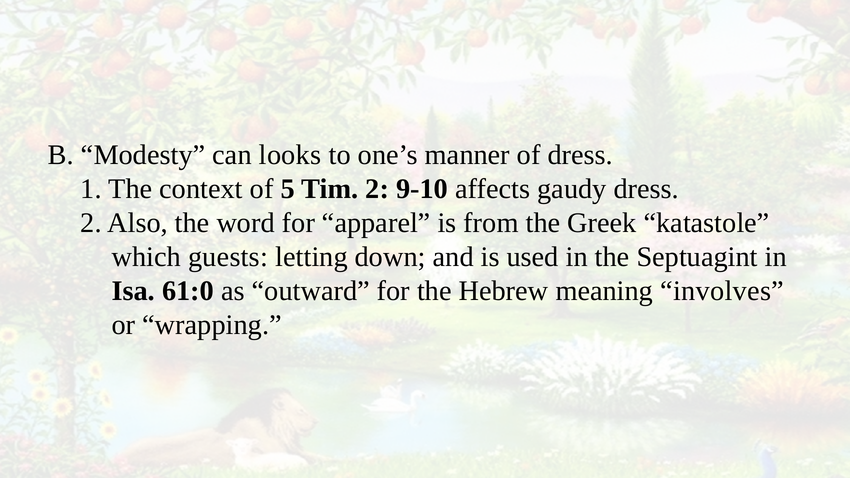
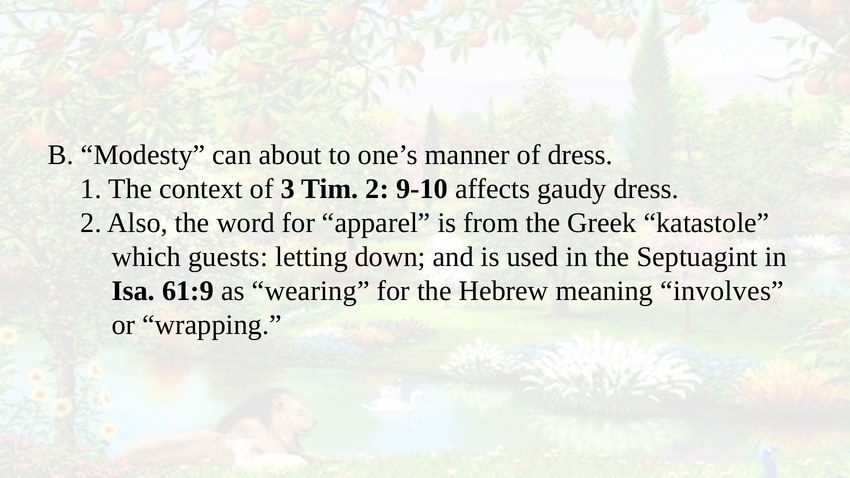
looks: looks -> about (290, 155)
5: 5 -> 3 (288, 189)
61:0: 61:0 -> 61:9 (188, 291)
outward: outward -> wearing (311, 291)
